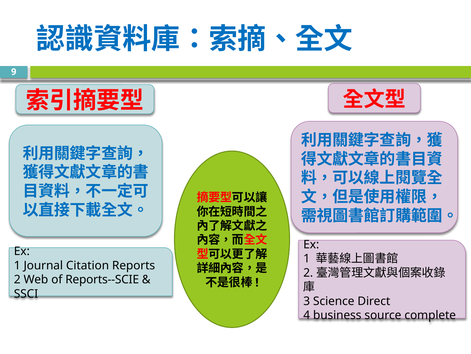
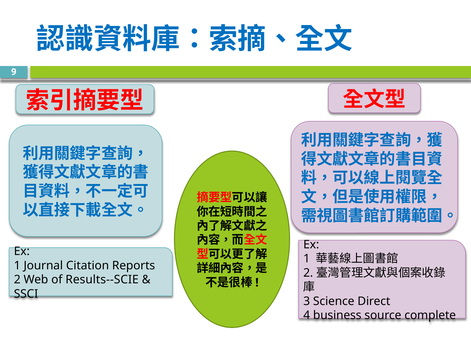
Reports--SCIE: Reports--SCIE -> Results--SCIE (102, 279)
